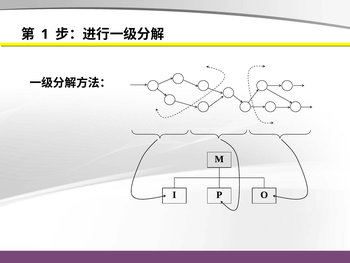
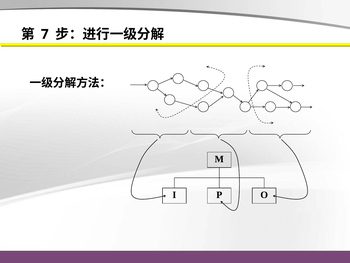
1: 1 -> 7 (45, 34)
